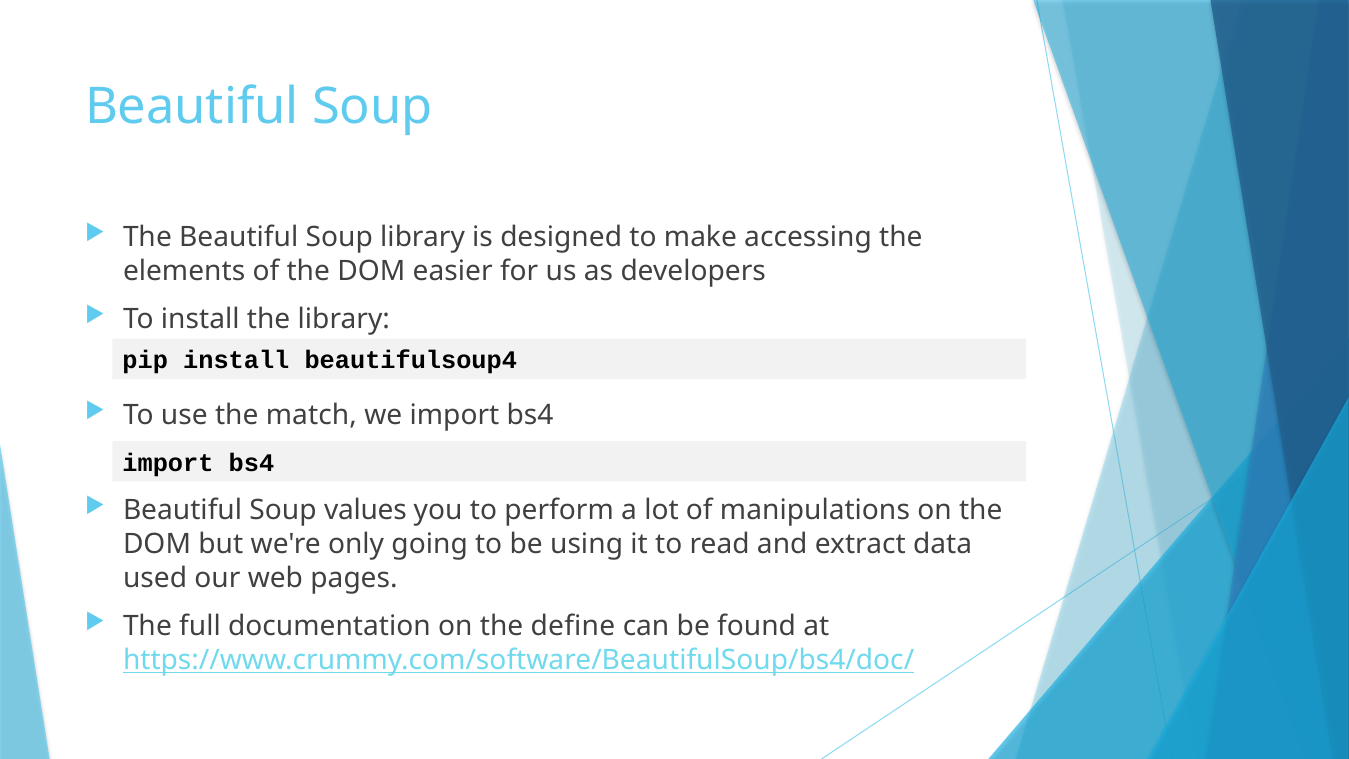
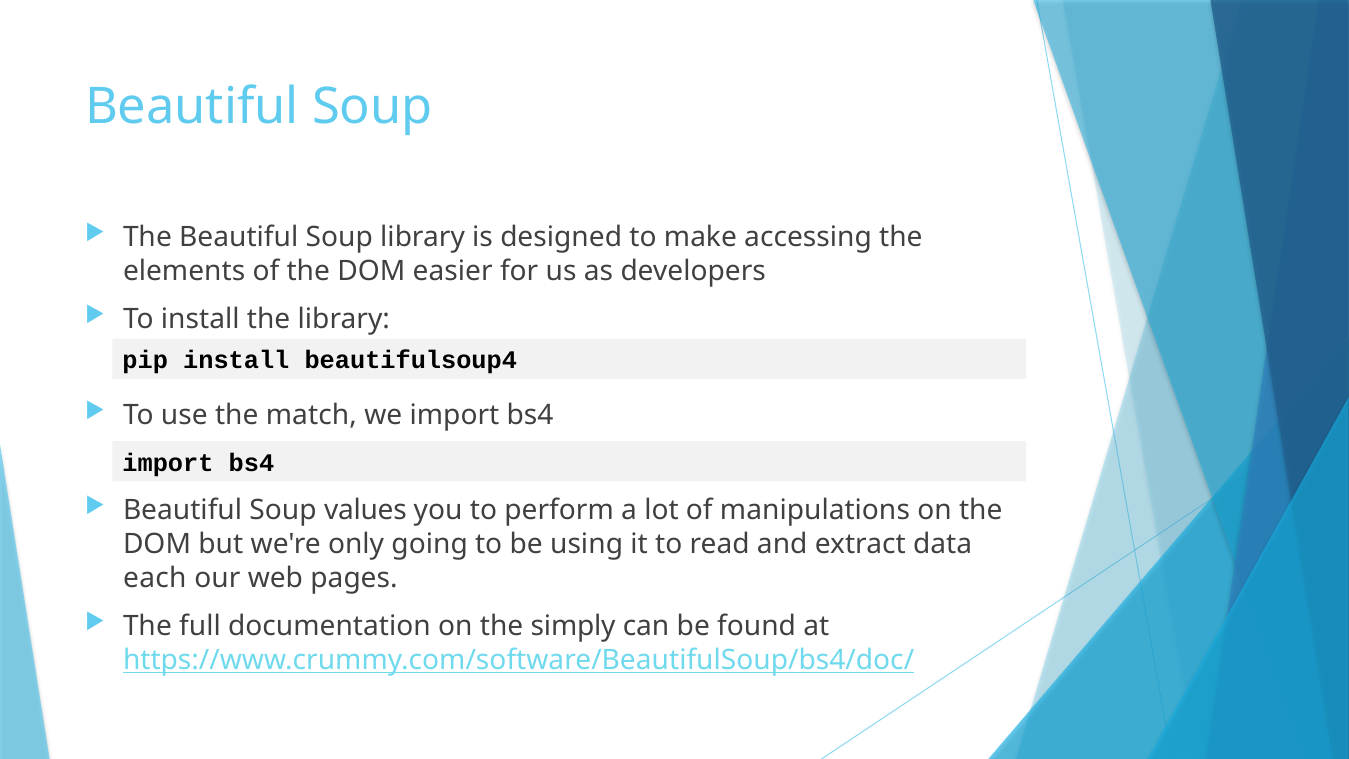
used: used -> each (155, 578)
define: define -> simply (573, 626)
